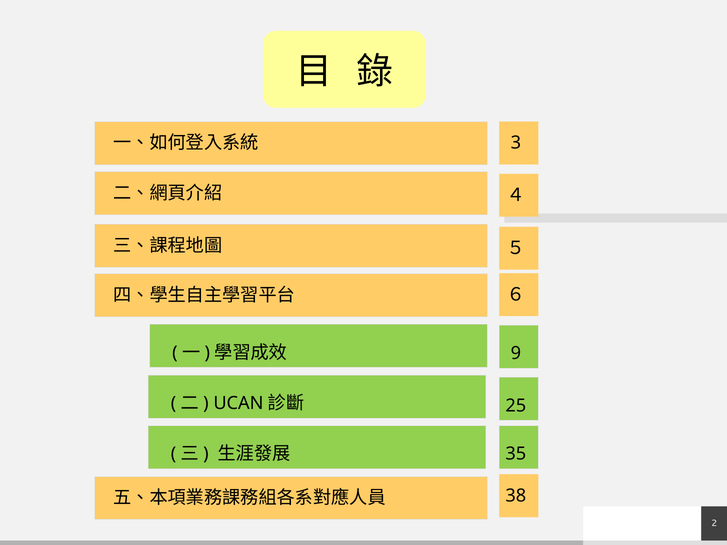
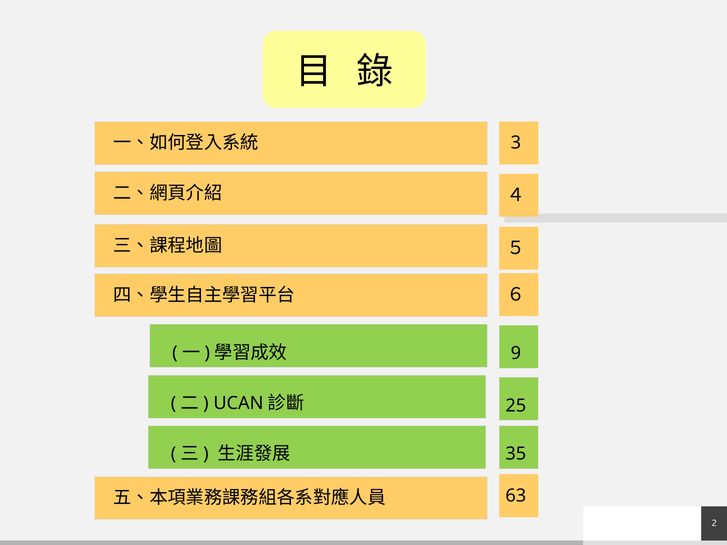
38: 38 -> 63 (516, 496)
